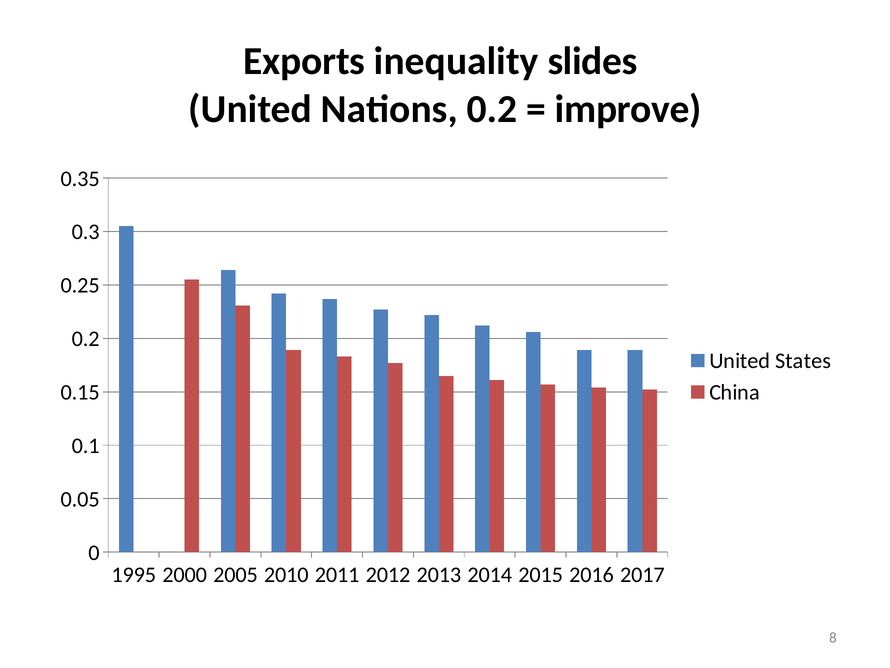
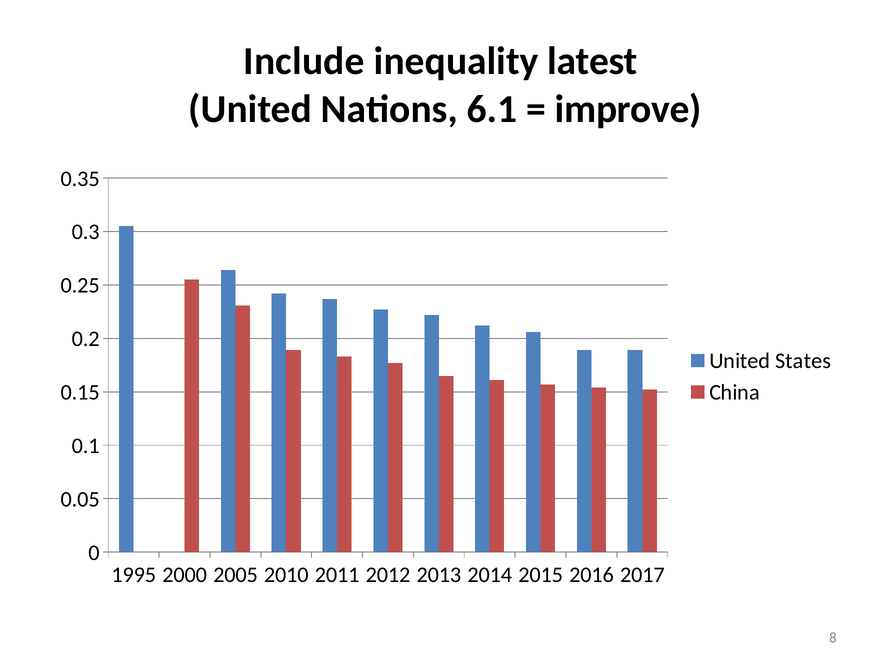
Exports: Exports -> Include (304, 61)
slides: slides -> latest (593, 61)
Nations 0.2: 0.2 -> 6.1 (492, 109)
